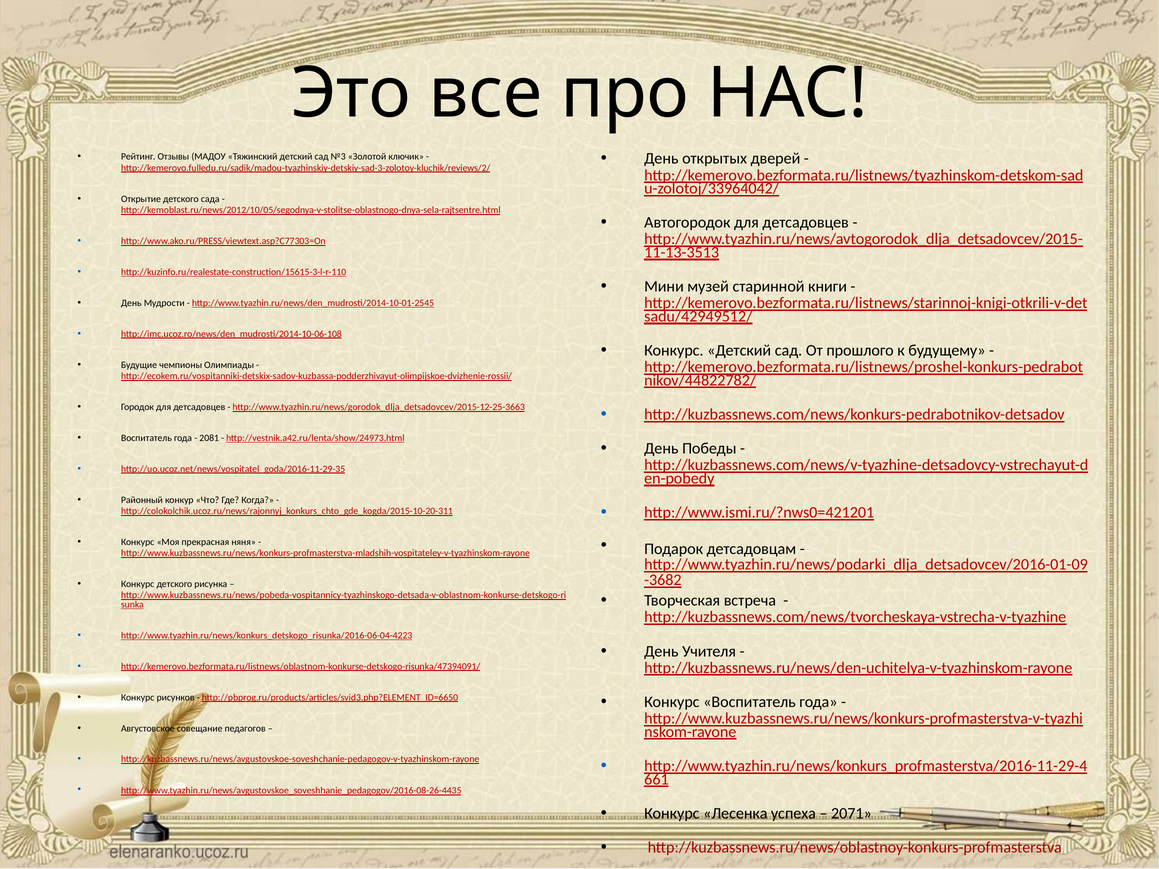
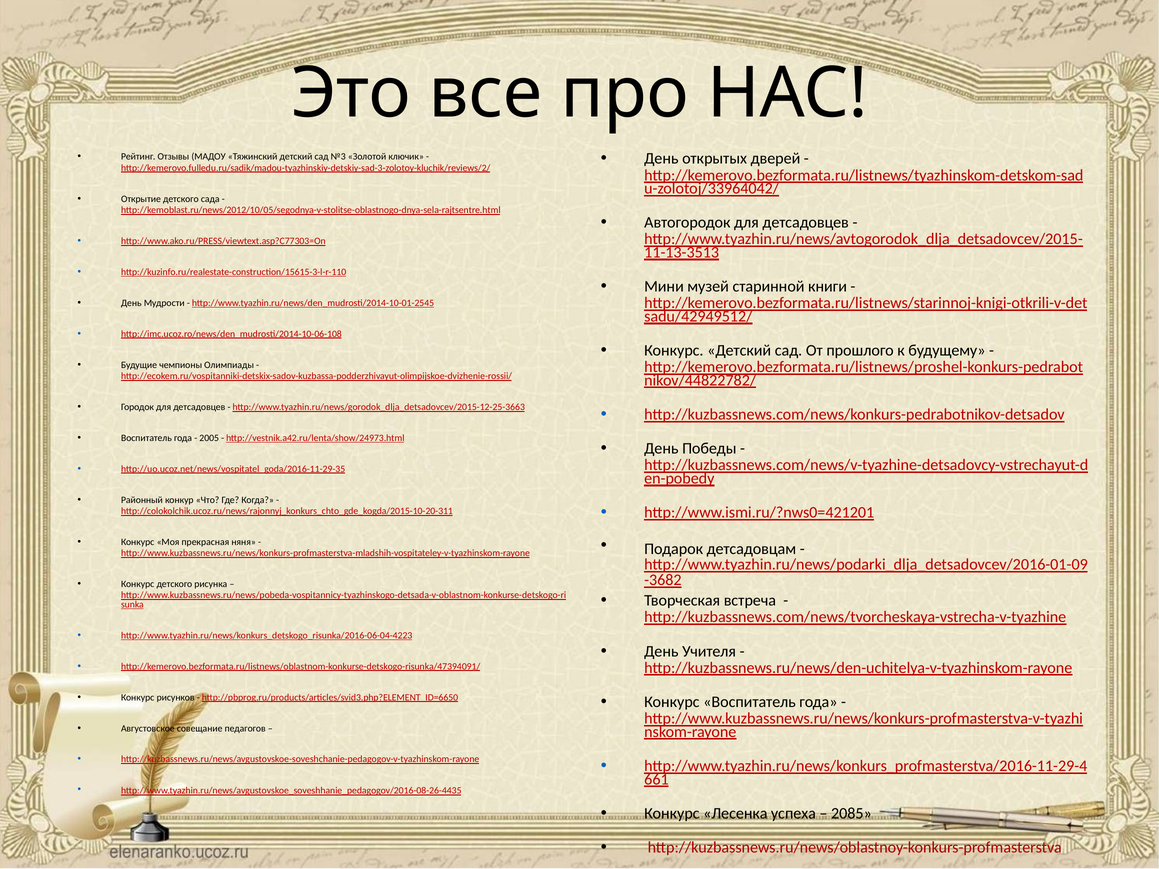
2081: 2081 -> 2005 (209, 438)
2071: 2071 -> 2085 (851, 814)
